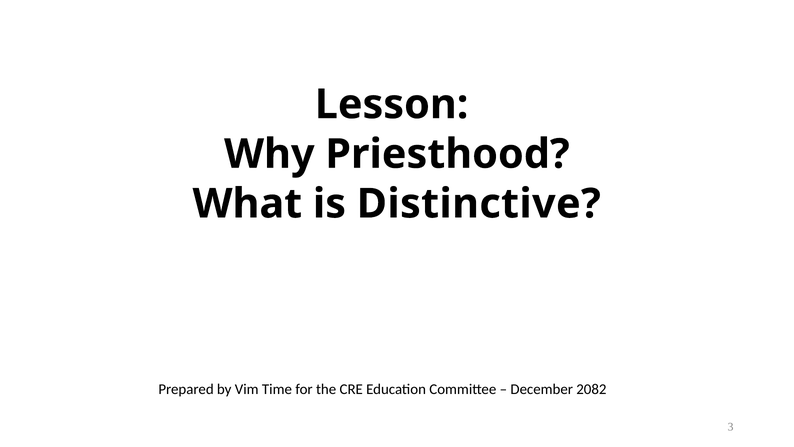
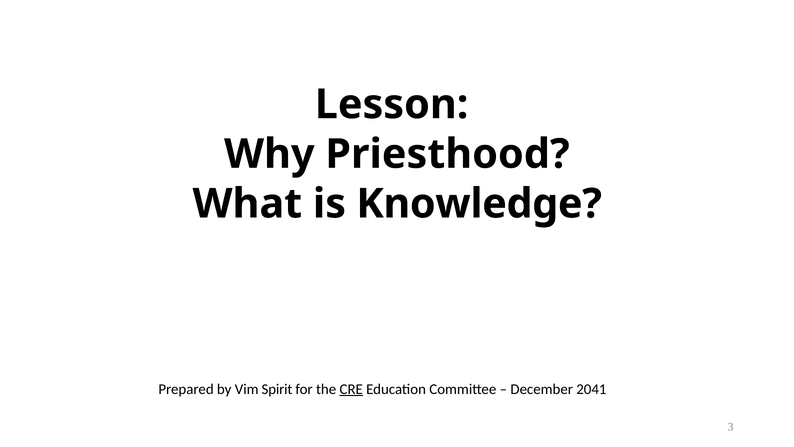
Distinctive: Distinctive -> Knowledge (479, 204)
Time: Time -> Spirit (277, 389)
CRE underline: none -> present (351, 389)
2082: 2082 -> 2041 (591, 389)
